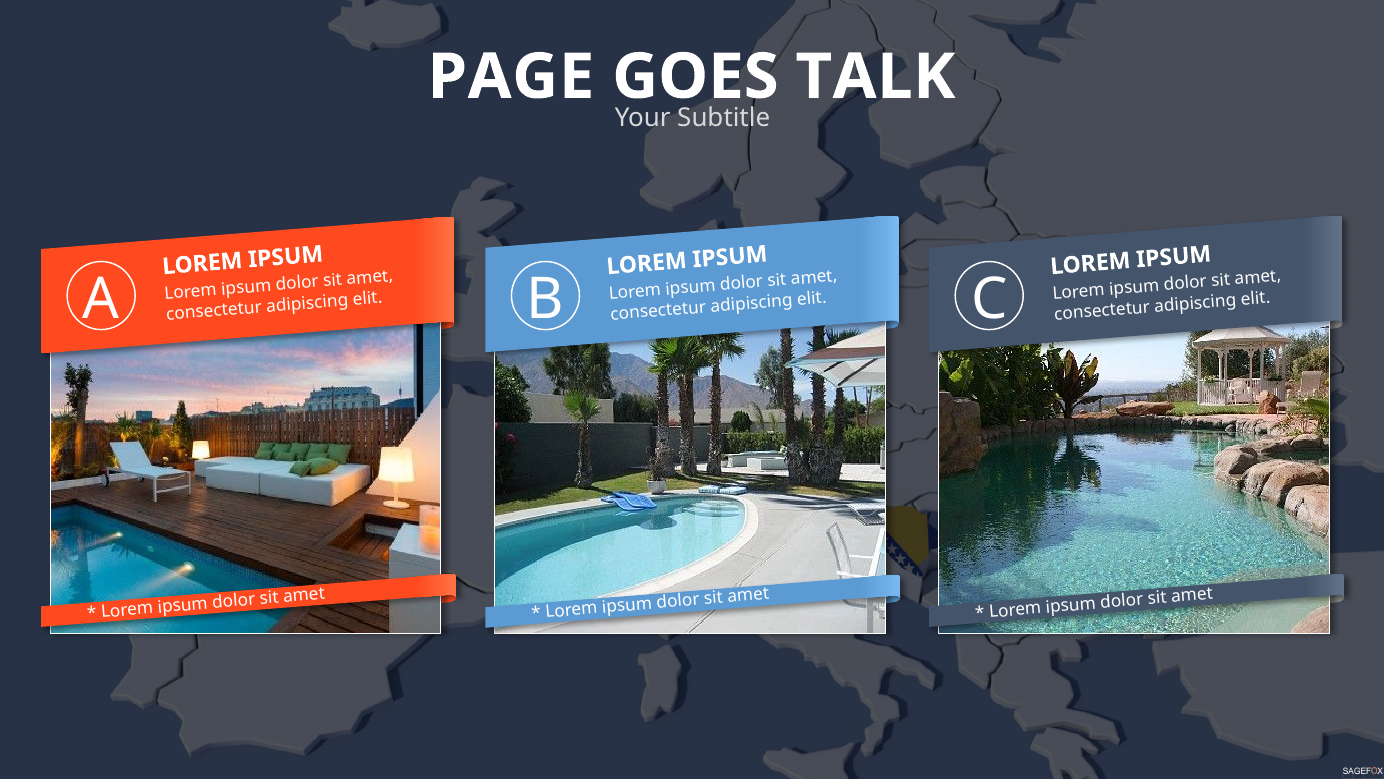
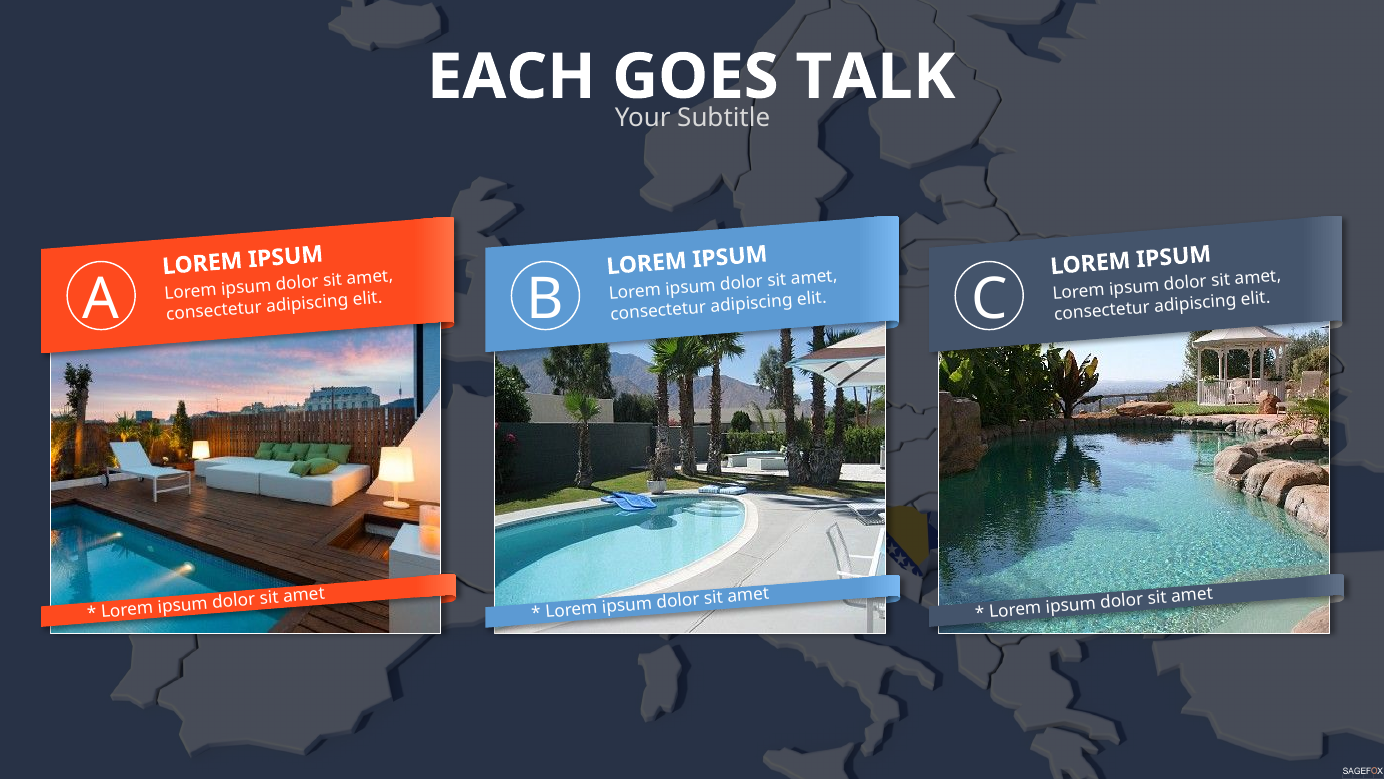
PAGE: PAGE -> EACH (511, 77)
